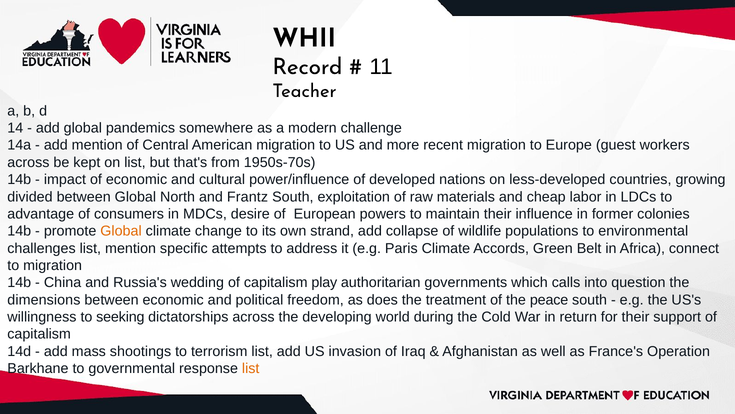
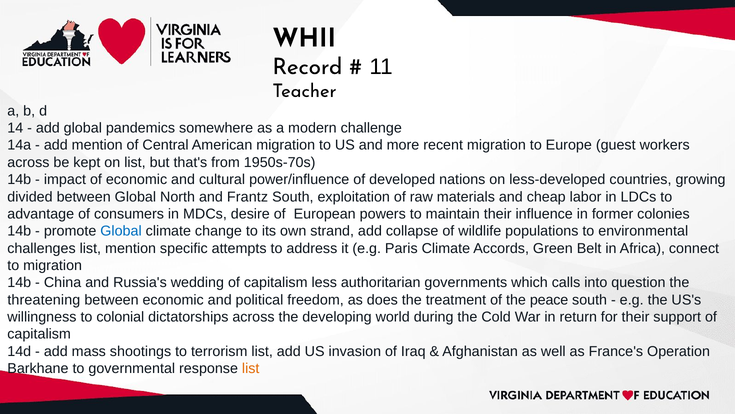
Global colour: orange -> blue (121, 231)
play: play -> less (324, 282)
dimensions: dimensions -> threatening (44, 299)
seeking: seeking -> colonial (120, 317)
